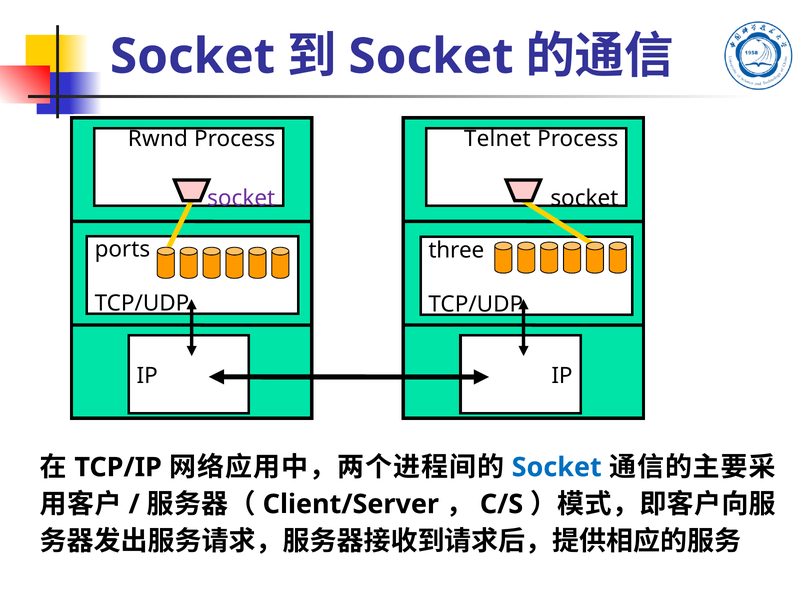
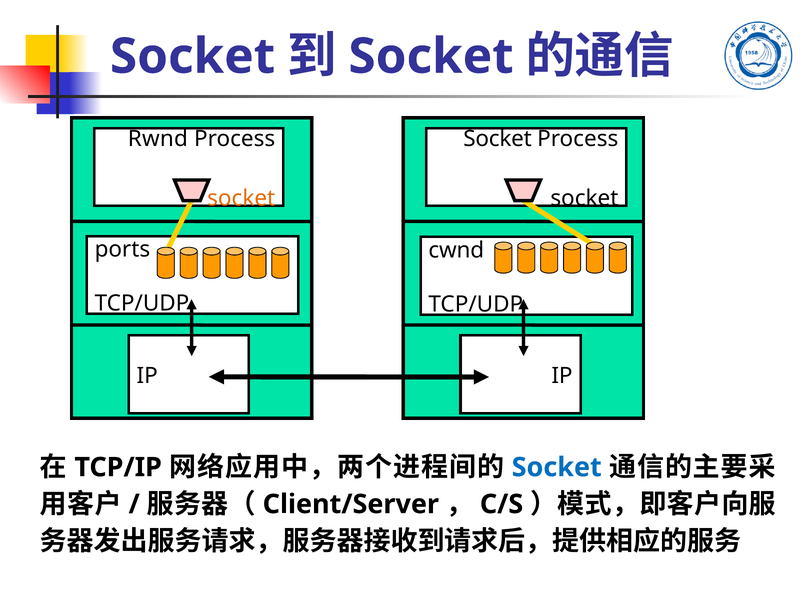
Telnet: Telnet -> Socket (498, 139)
socket colour: purple -> orange (241, 198)
three: three -> cwnd (456, 250)
